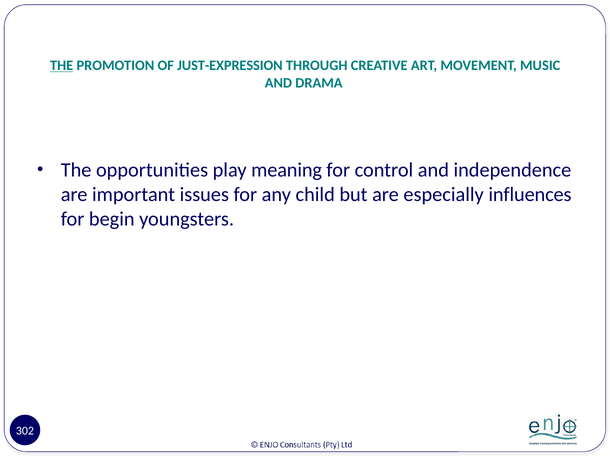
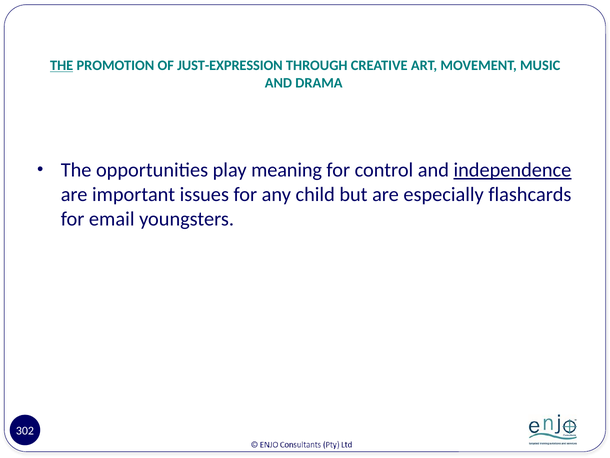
independence underline: none -> present (512, 170)
influences: influences -> flashcards (530, 194)
begin: begin -> email (112, 219)
